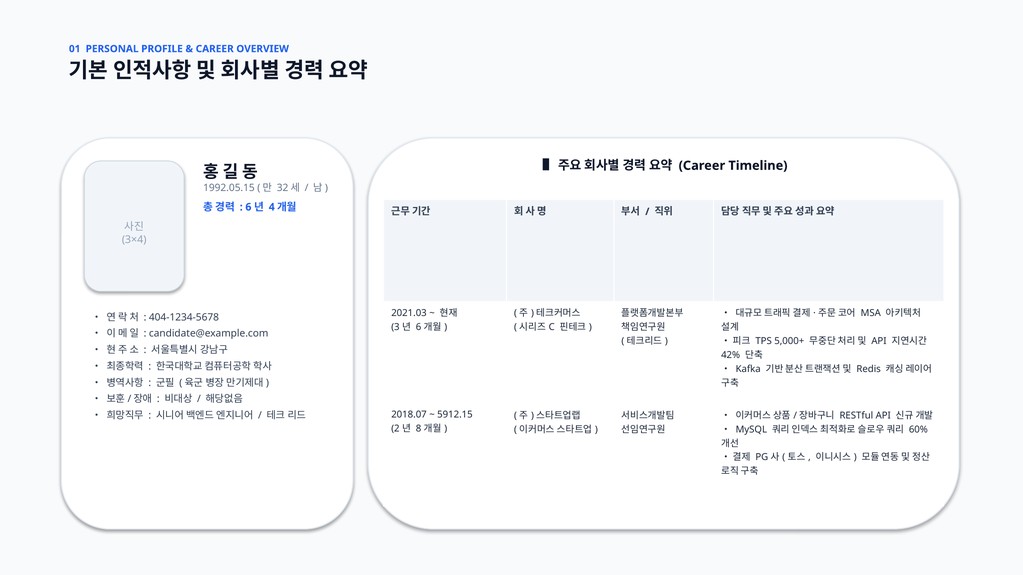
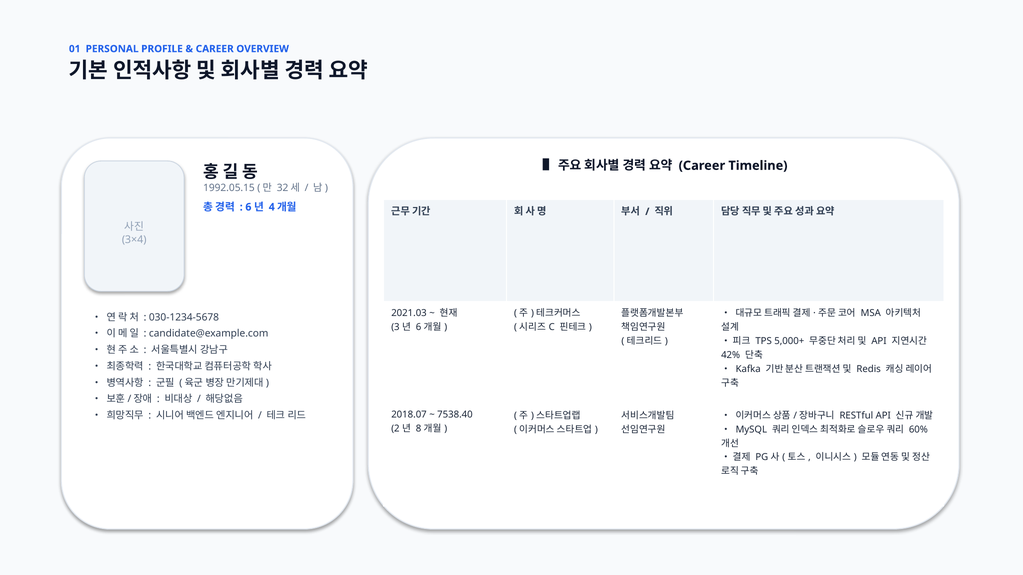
404-1234-5678: 404-1234-5678 -> 030-1234-5678 (184, 317)
5912.15: 5912.15 -> 7538.40 (455, 415)
